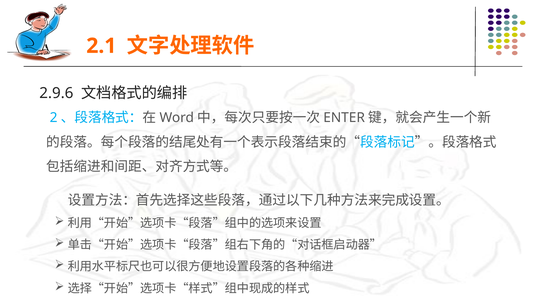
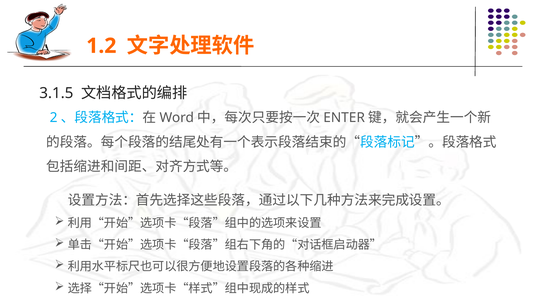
2.1: 2.1 -> 1.2 (101, 46)
2.9.6: 2.9.6 -> 3.1.5 (56, 93)
